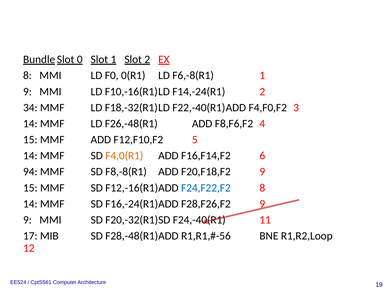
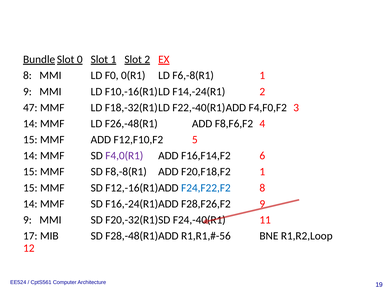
34: 34 -> 47 (30, 107)
F4,0(R1 colour: orange -> purple (124, 155)
94: 94 -> 15 (30, 171)
F20,F18,F2 9: 9 -> 1 (262, 171)
